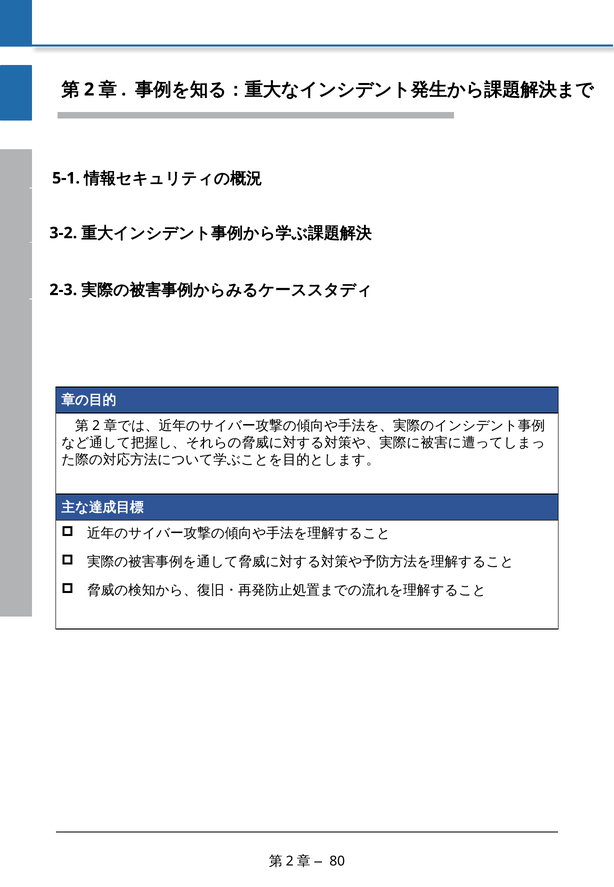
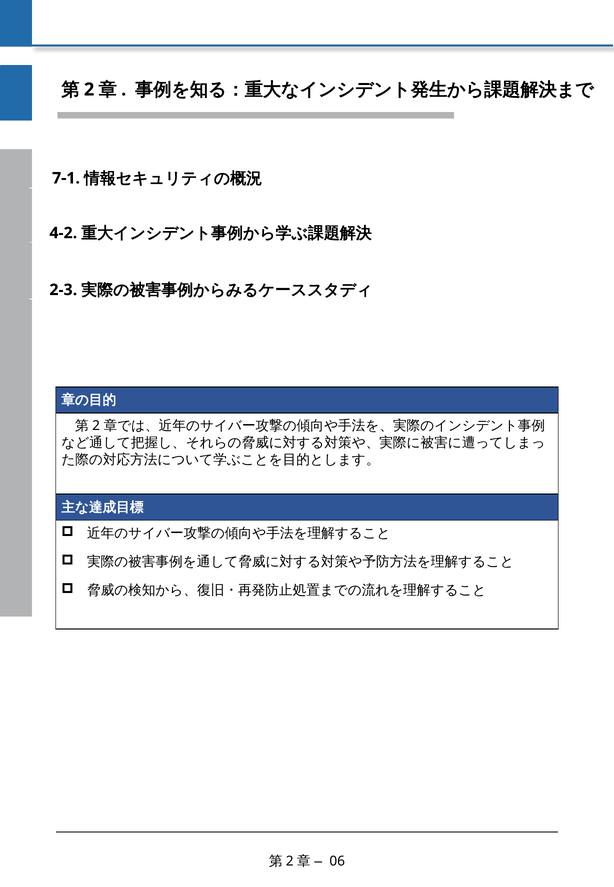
5-1: 5-1 -> 7-1 (66, 178)
3-2: 3-2 -> 4-2 (63, 233)
80: 80 -> 06 (337, 861)
